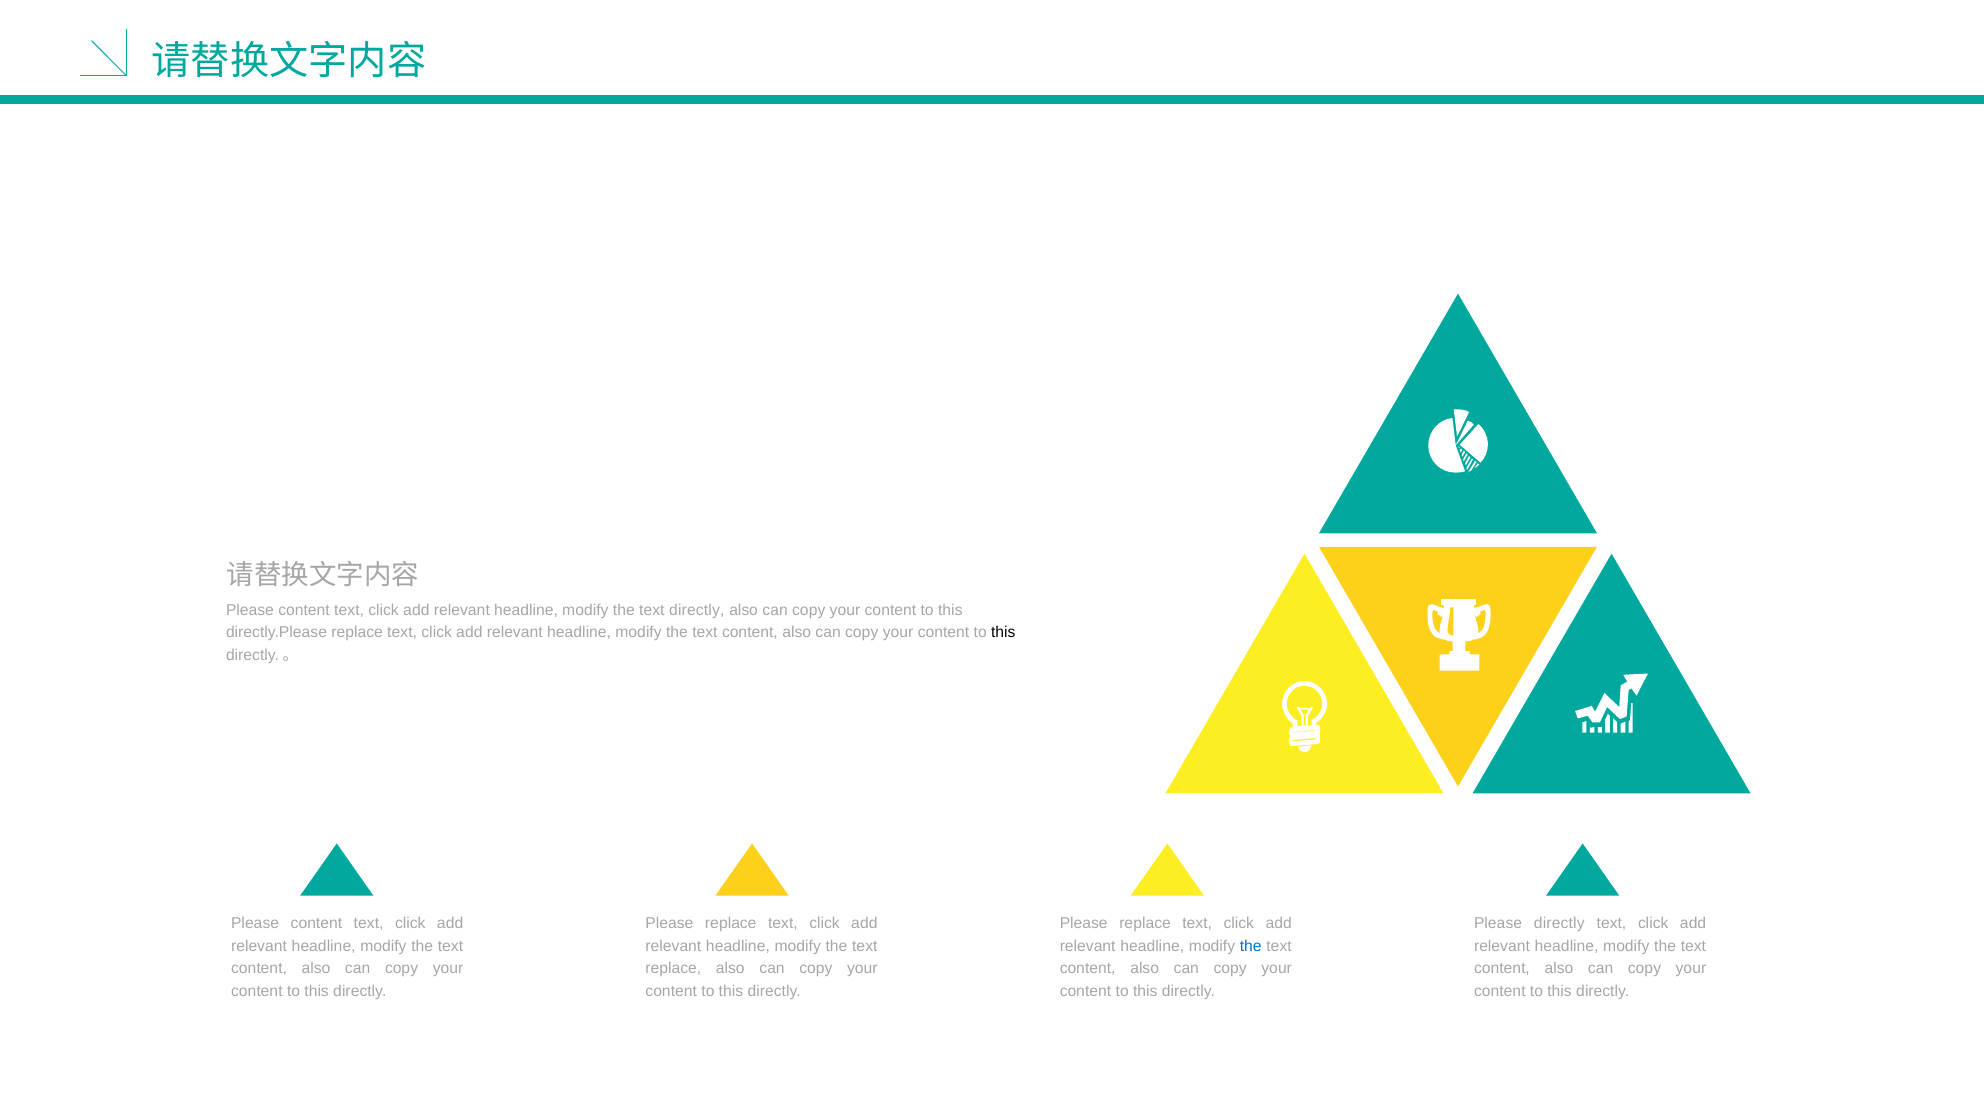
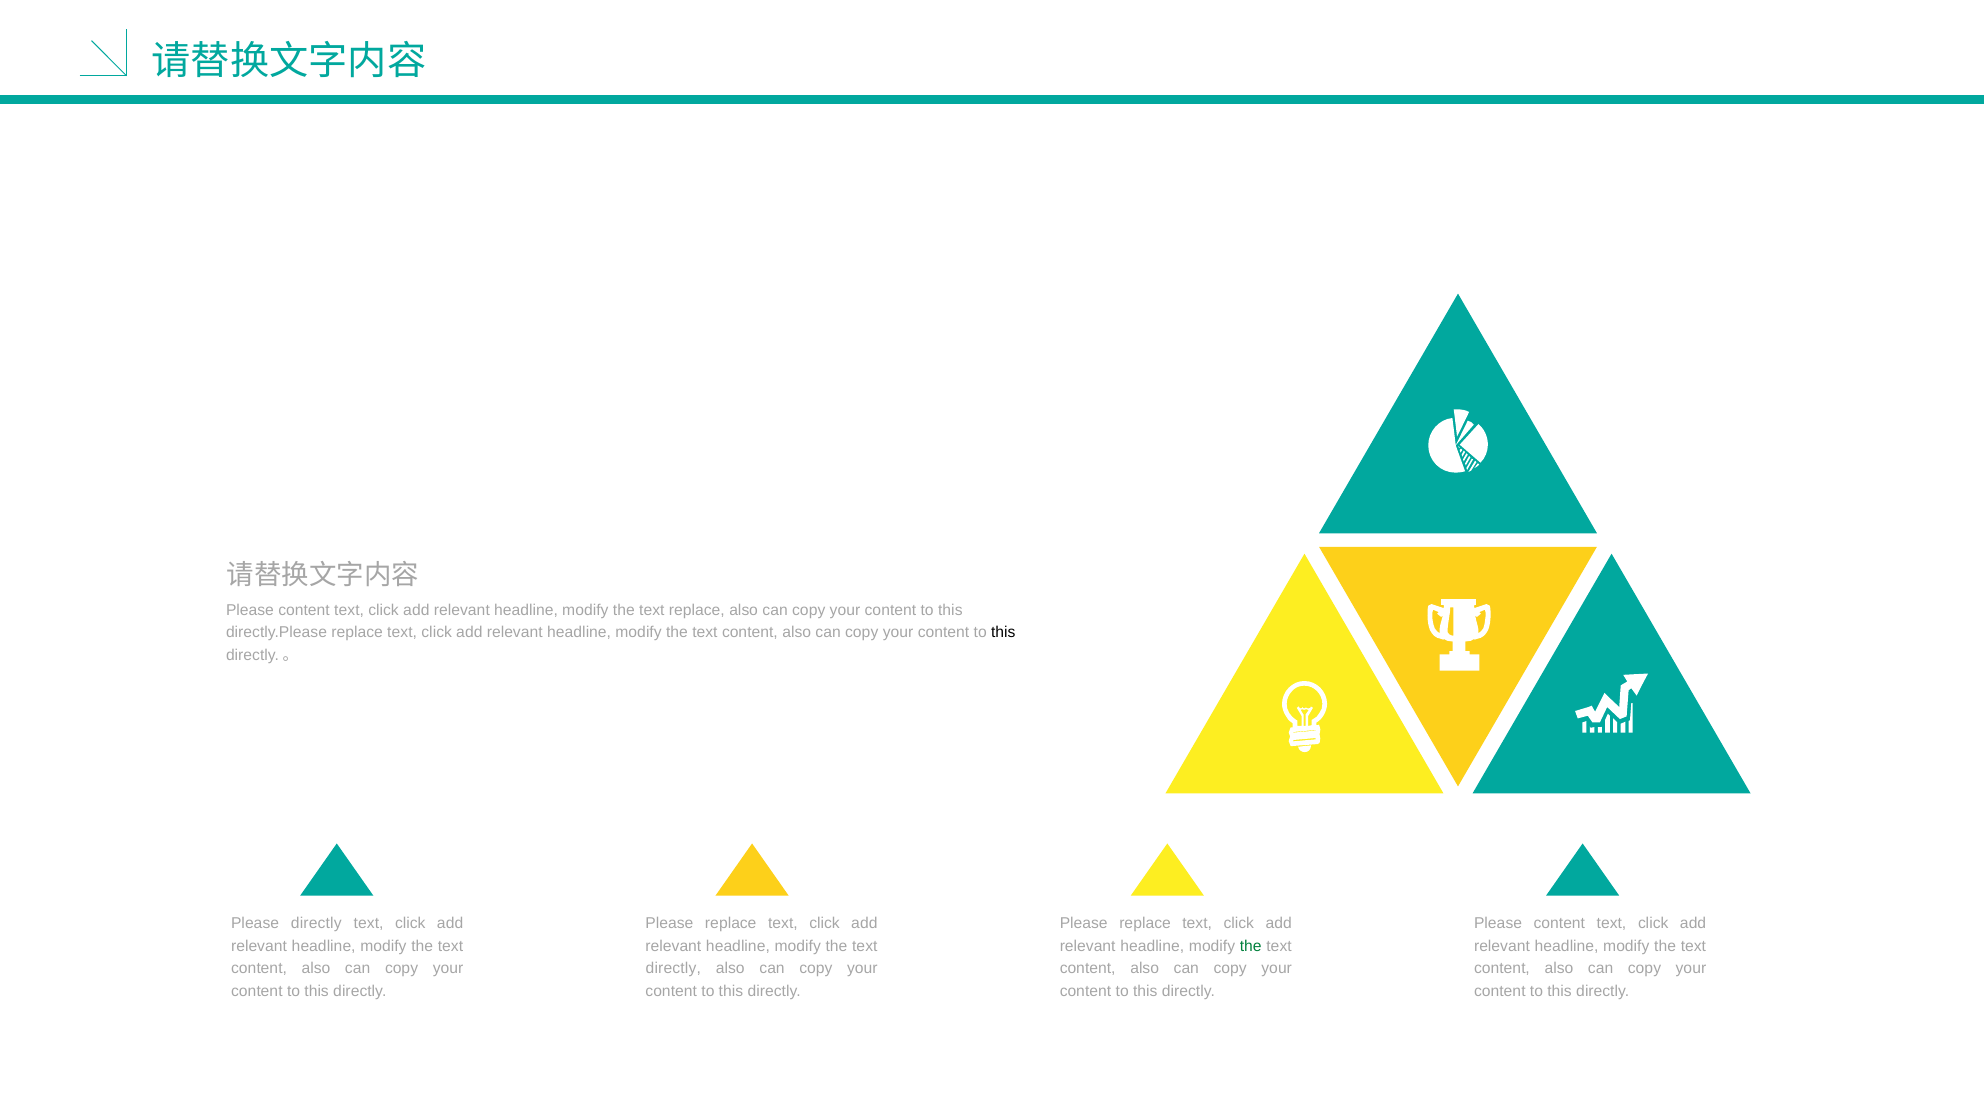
text directly: directly -> replace (697, 610)
content: content -> directly (316, 924)
directly: directly -> content (1559, 924)
the colour: blue -> green (1251, 946)
replace: replace -> directly (673, 969)
